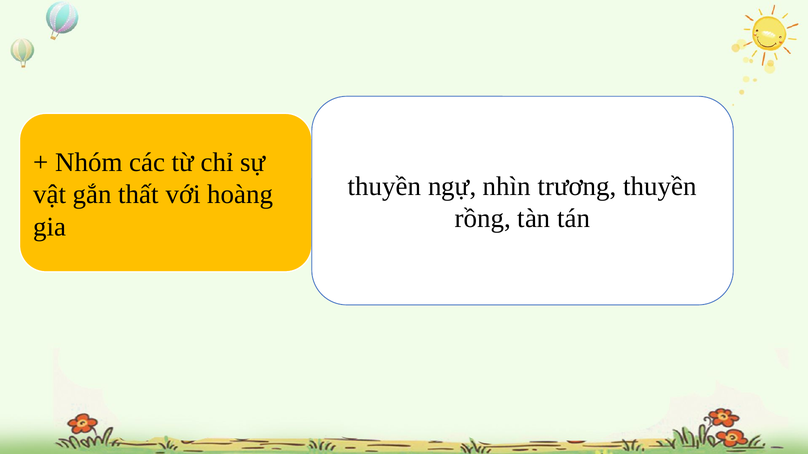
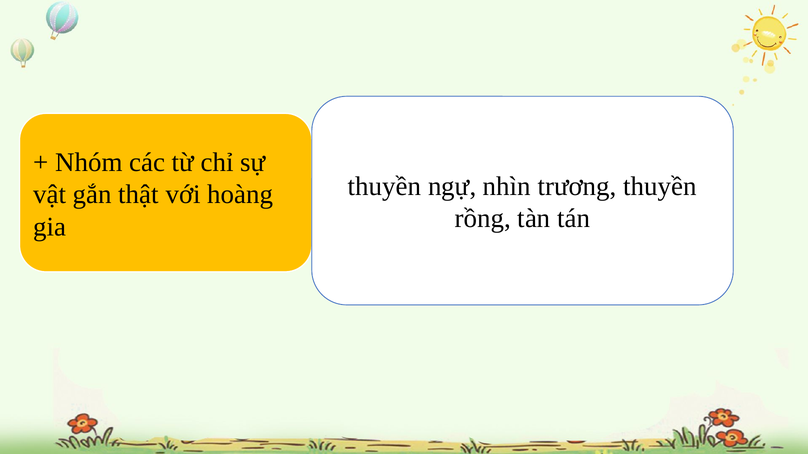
thất: thất -> thật (139, 195)
